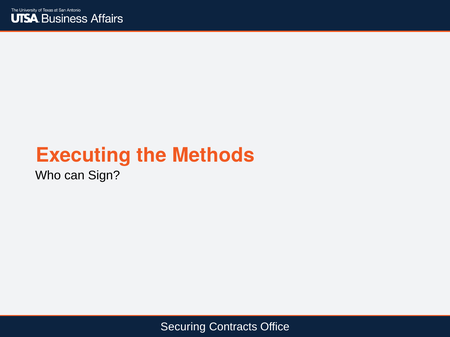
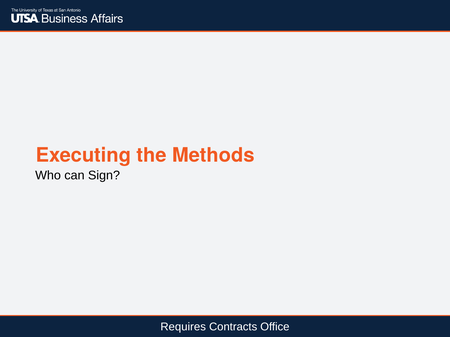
Securing: Securing -> Requires (183, 327)
